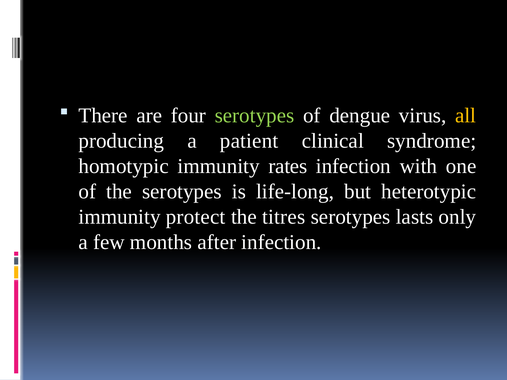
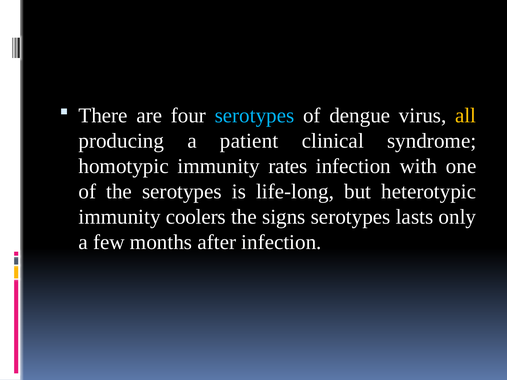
serotypes colour: light green -> light blue (255, 116)
protect: protect -> coolers (196, 217)
titres: titres -> signs (284, 217)
